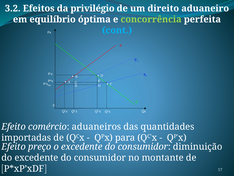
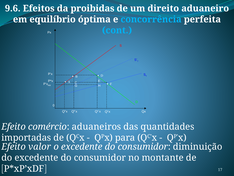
3.2: 3.2 -> 9.6 (13, 8)
privilégio: privilégio -> proibidas (92, 8)
concorrência colour: light green -> light blue (151, 19)
preço: preço -> valor (40, 146)
